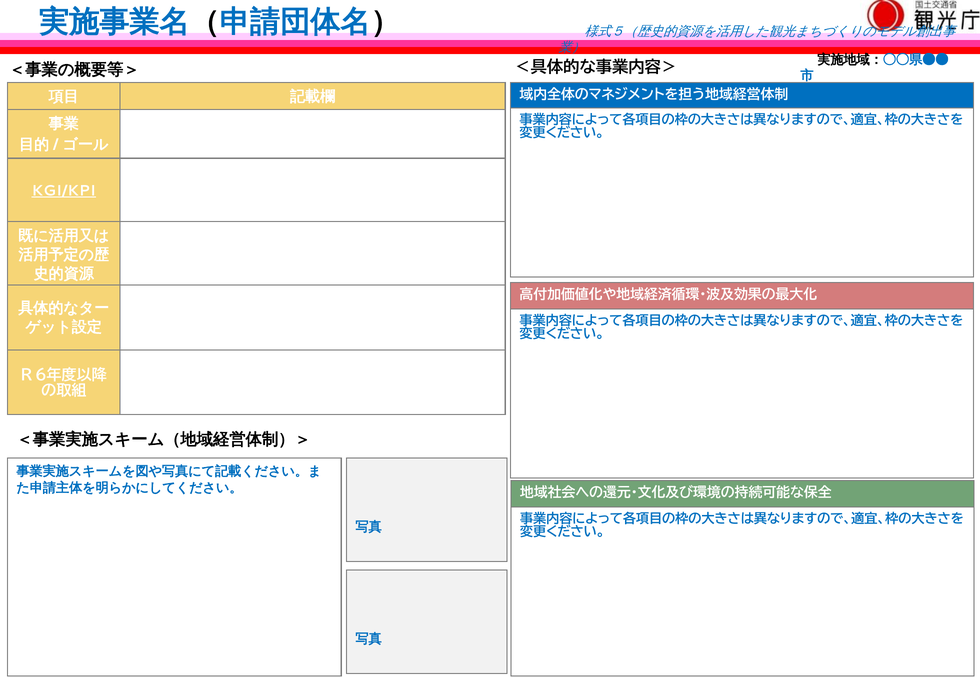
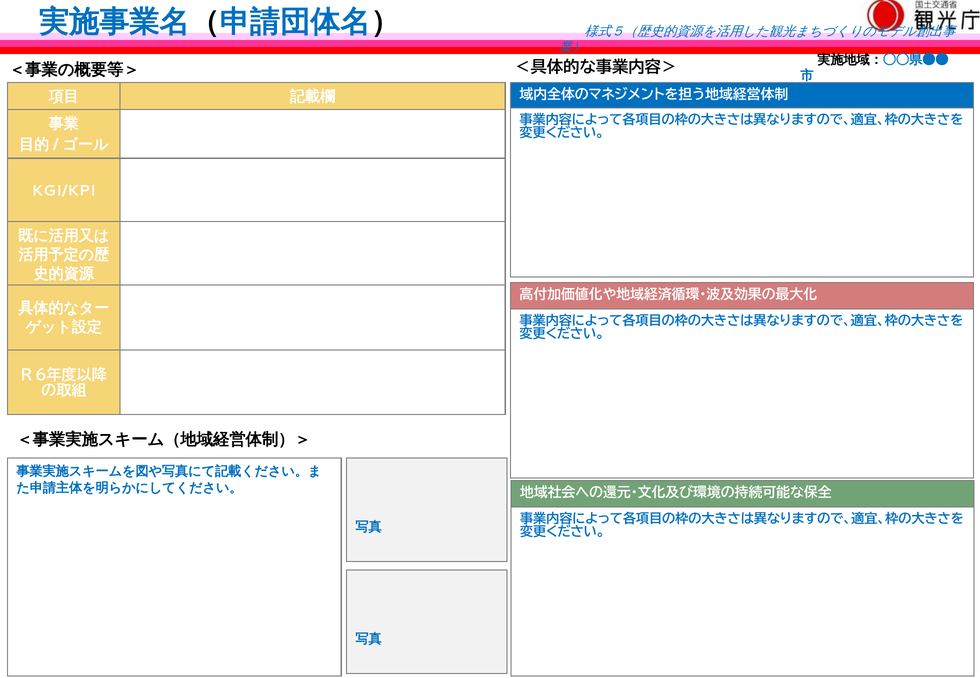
KGI/KPI underline: present -> none (64, 191)
